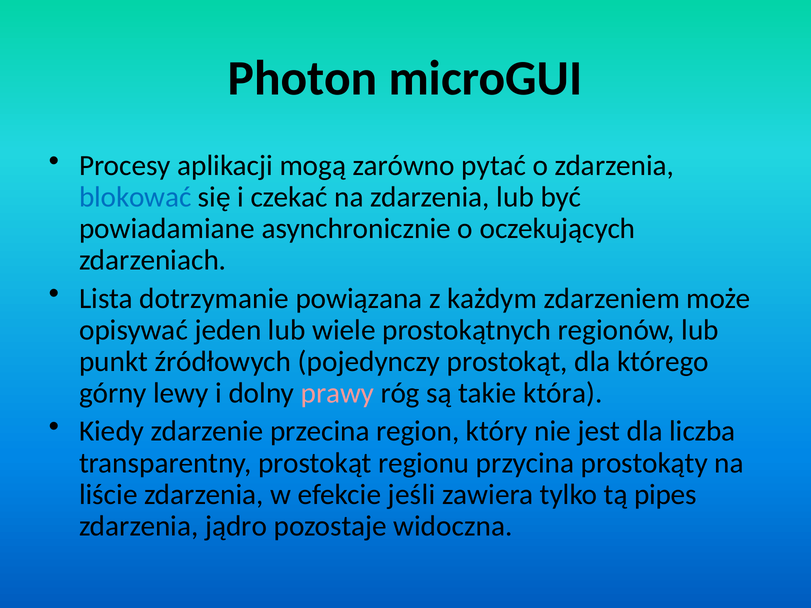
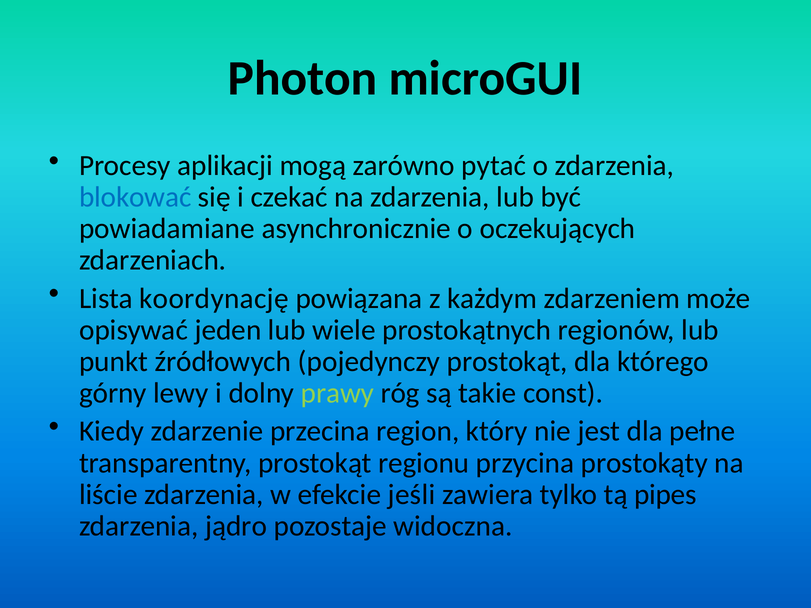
dotrzymanie: dotrzymanie -> koordynację (214, 299)
prawy colour: pink -> light green (337, 393)
która: która -> const (563, 393)
liczba: liczba -> pełne (702, 431)
